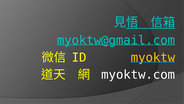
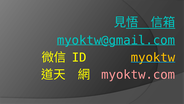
myoktw.com colour: white -> pink (138, 74)
